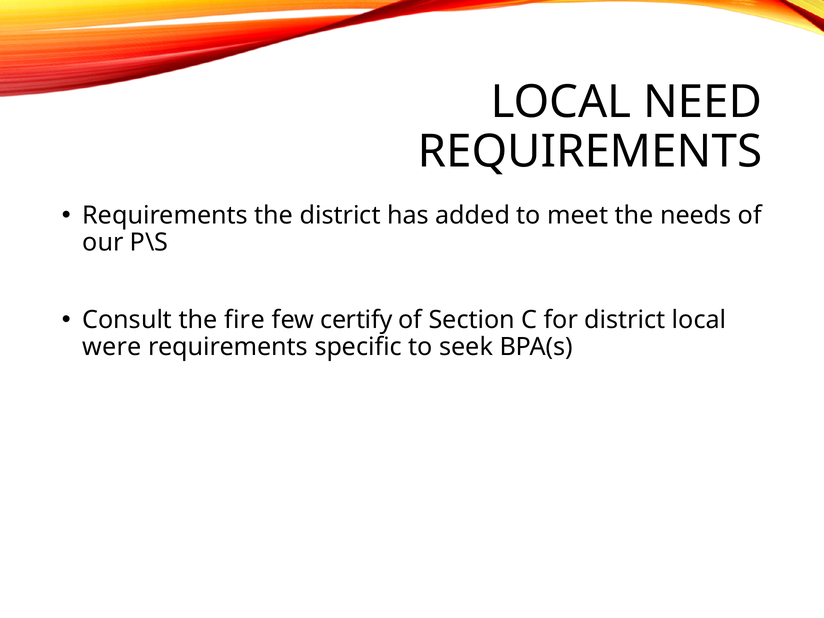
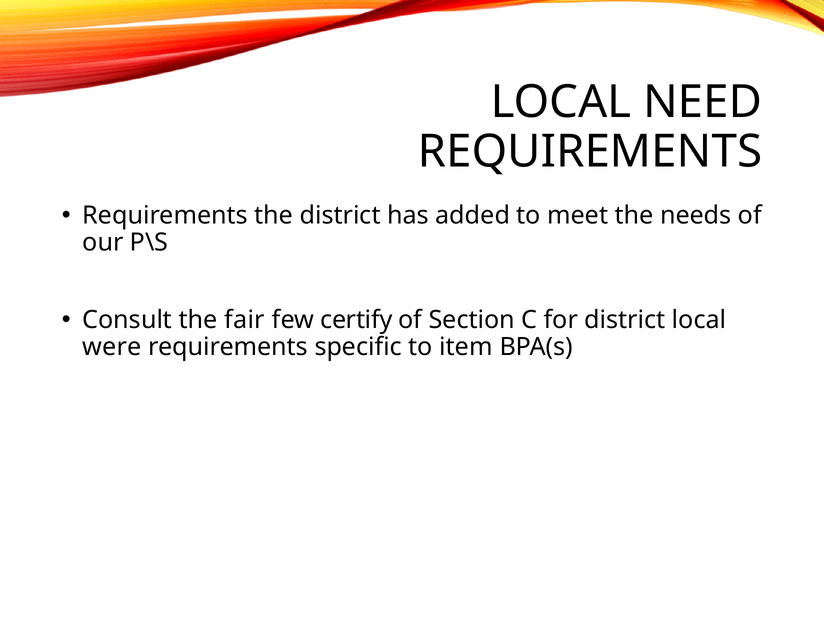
fire: fire -> fair (245, 320)
seek: seek -> item (466, 347)
